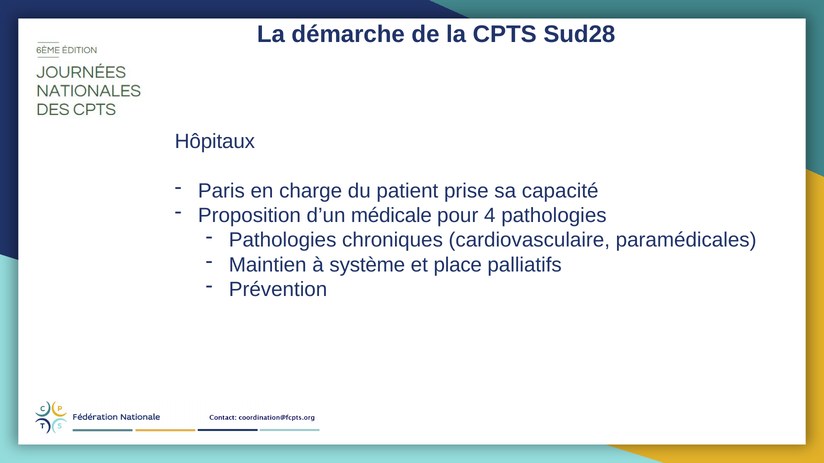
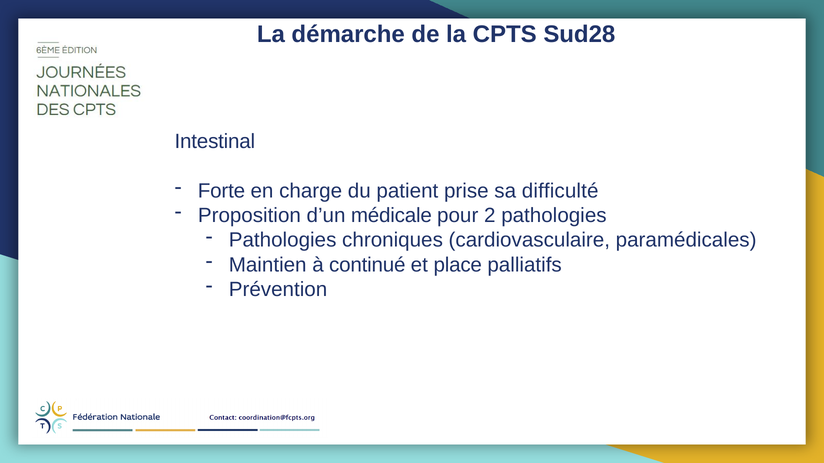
Hôpitaux: Hôpitaux -> Intestinal (215, 142)
Paris: Paris -> Forte (221, 191)
capacité: capacité -> difficulté (560, 191)
4: 4 -> 2 (490, 216)
système: système -> continué (367, 265)
